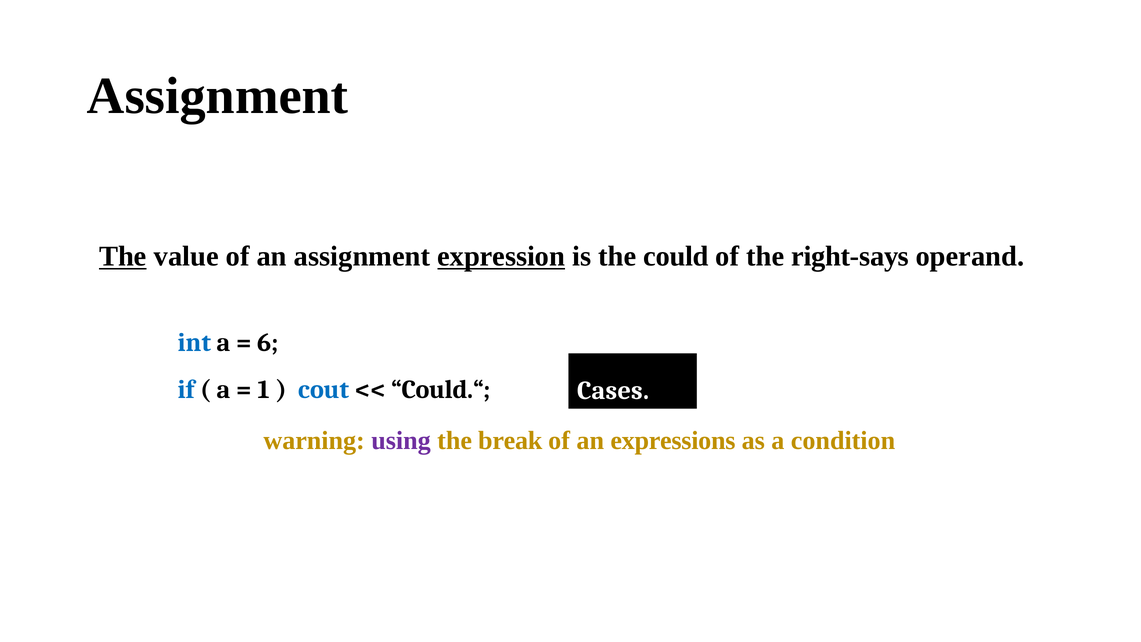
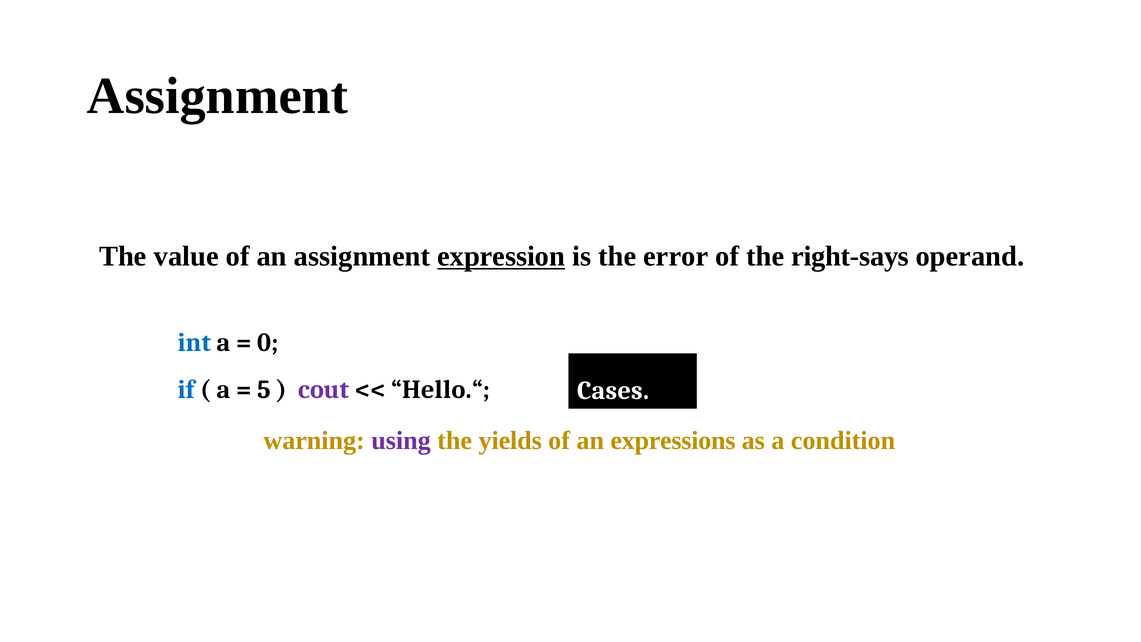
The underline: present -> none (123, 256)
could: could -> error (676, 256)
6: 6 -> 0 (268, 343)
1: 1 -> 5 (264, 390)
cout colour: blue -> purple (324, 390)
Could.“: Could.“ -> Hello.“ (441, 390)
break: break -> yields (510, 441)
